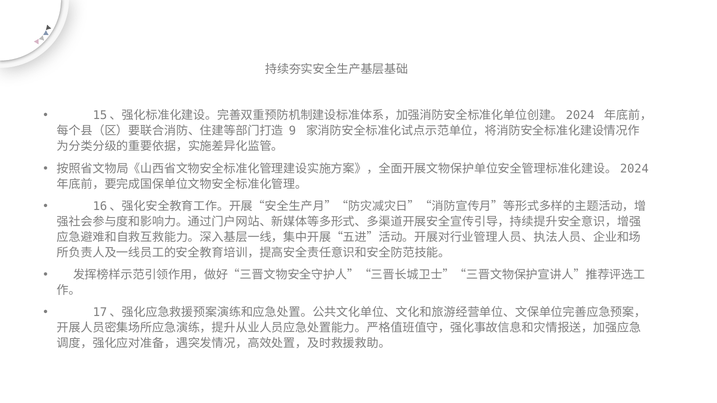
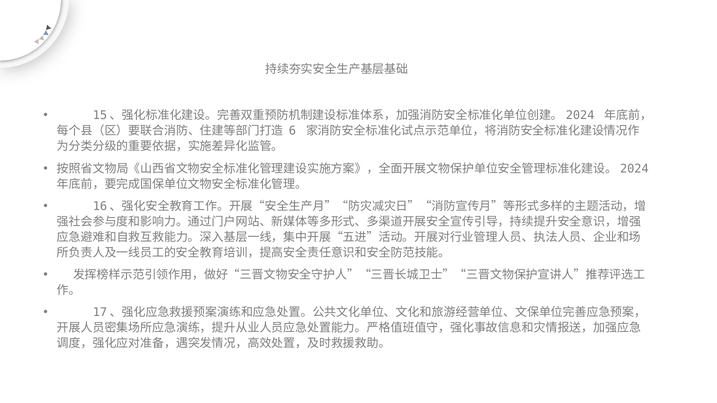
9: 9 -> 6 (292, 131)
